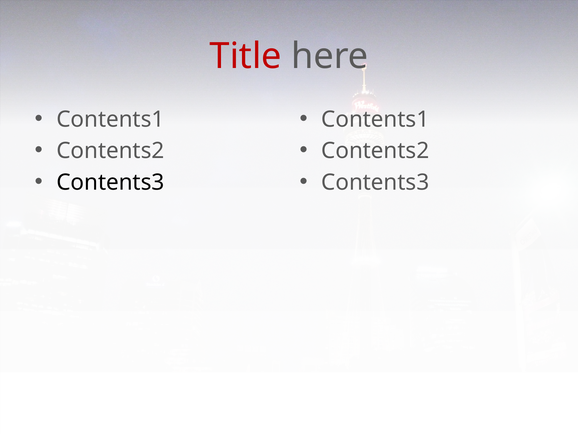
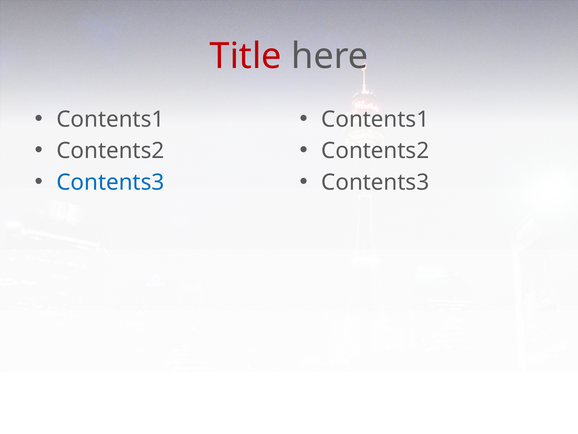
Contents3 colour: black -> blue (110, 182)
